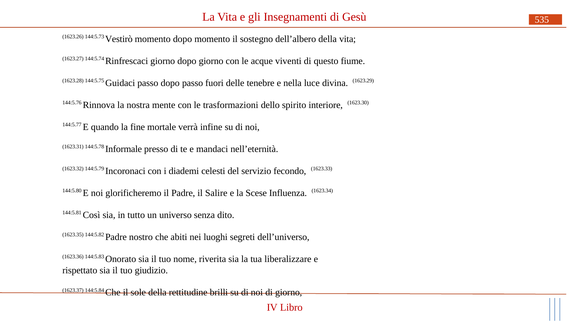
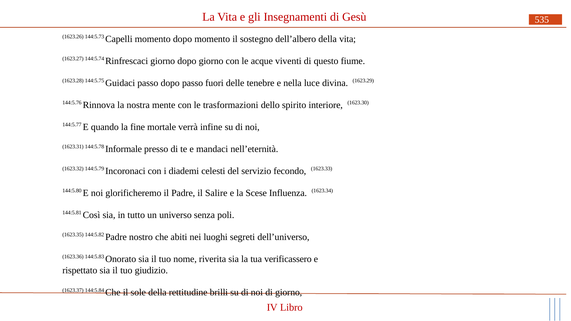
Vestirò: Vestirò -> Capelli (119, 39)
dito: dito -> poli (226, 216)
liberalizzare: liberalizzare -> verificassero (288, 260)
